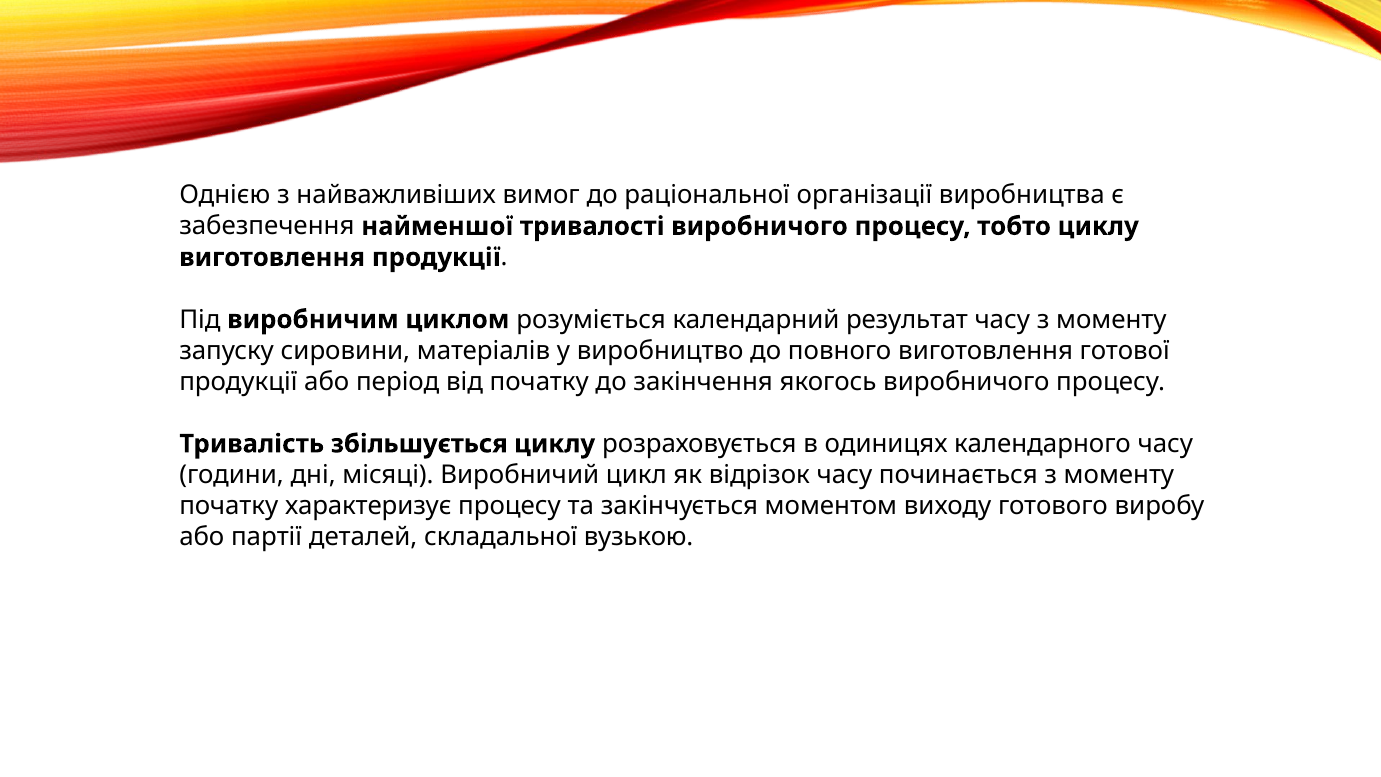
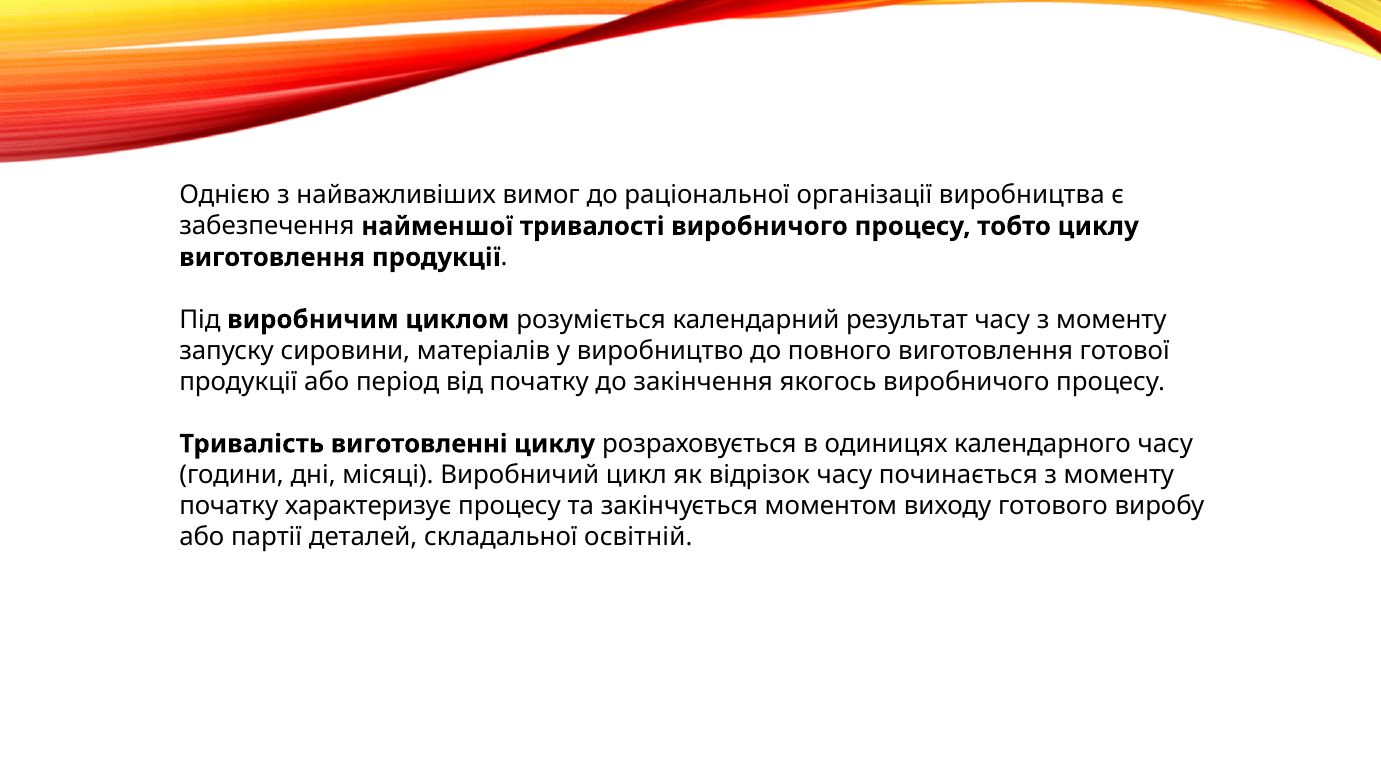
збільшується: збільшується -> виготовленні (419, 444)
вузькою: вузькою -> освітній (638, 537)
